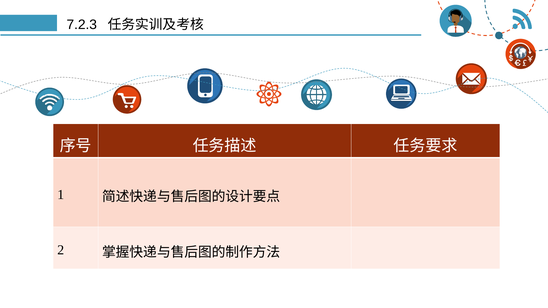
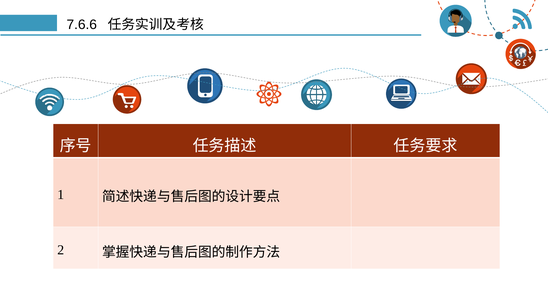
7.2.3: 7.2.3 -> 7.6.6 (82, 25)
